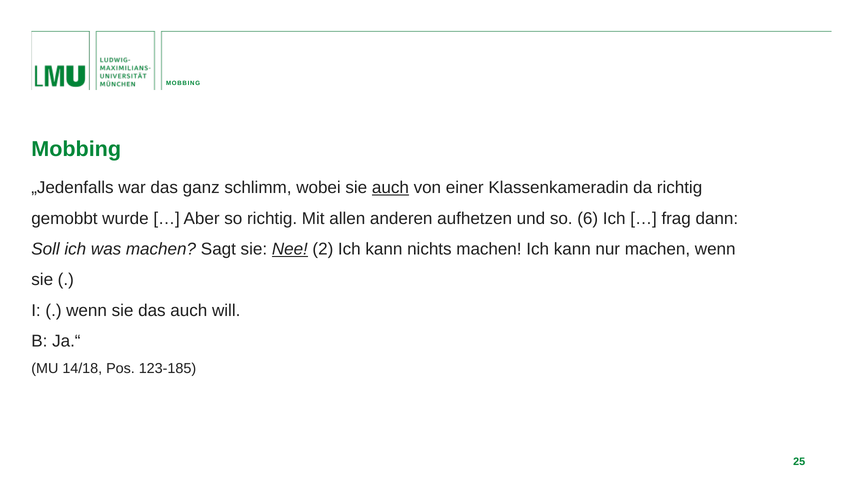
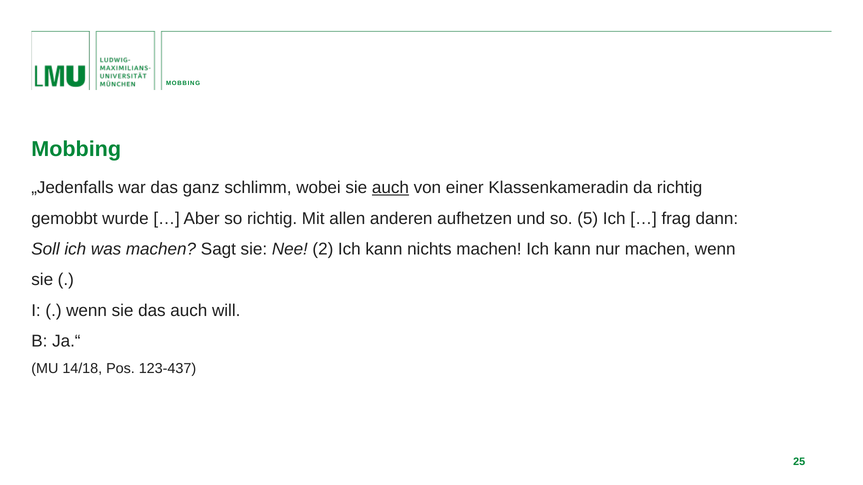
6: 6 -> 5 (588, 219)
Nee underline: present -> none (290, 249)
123-185: 123-185 -> 123-437 (167, 369)
